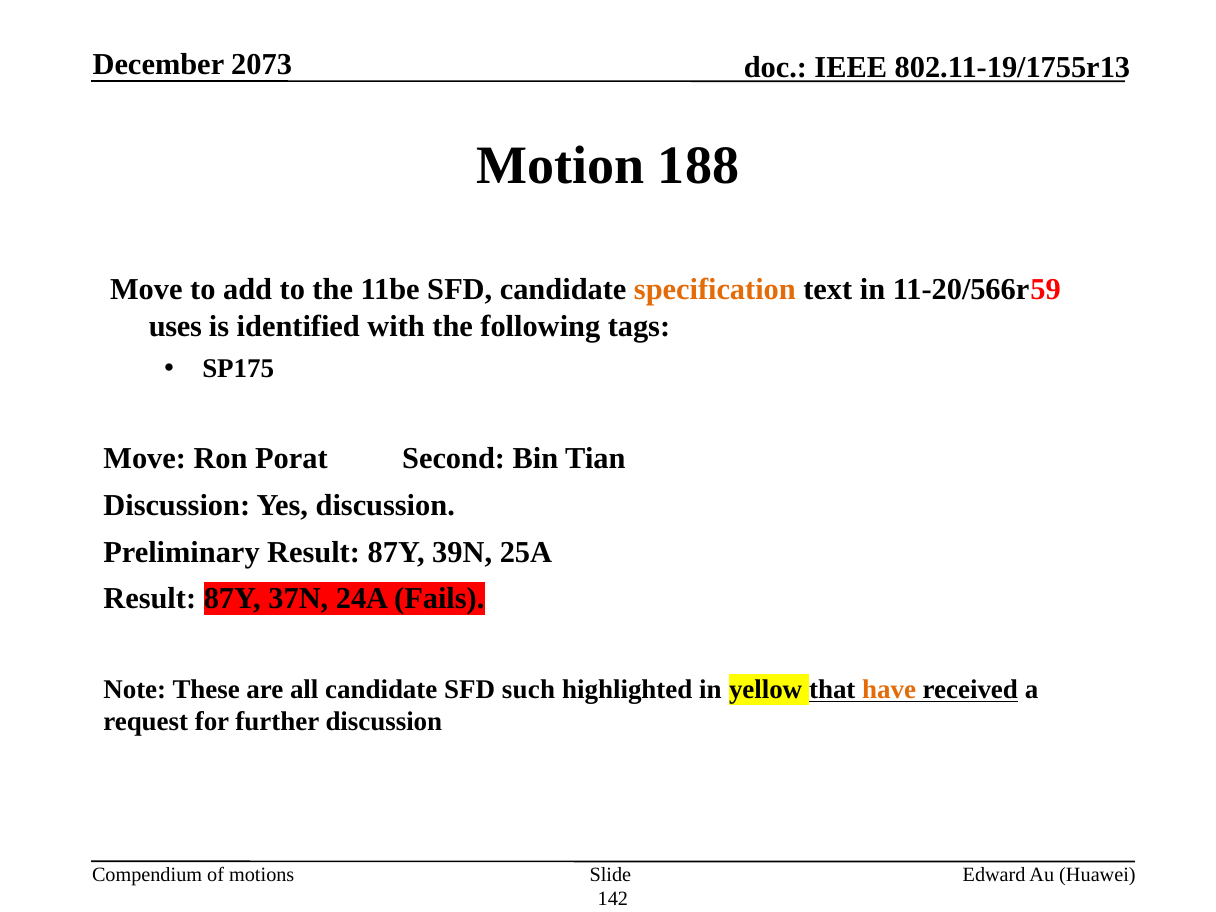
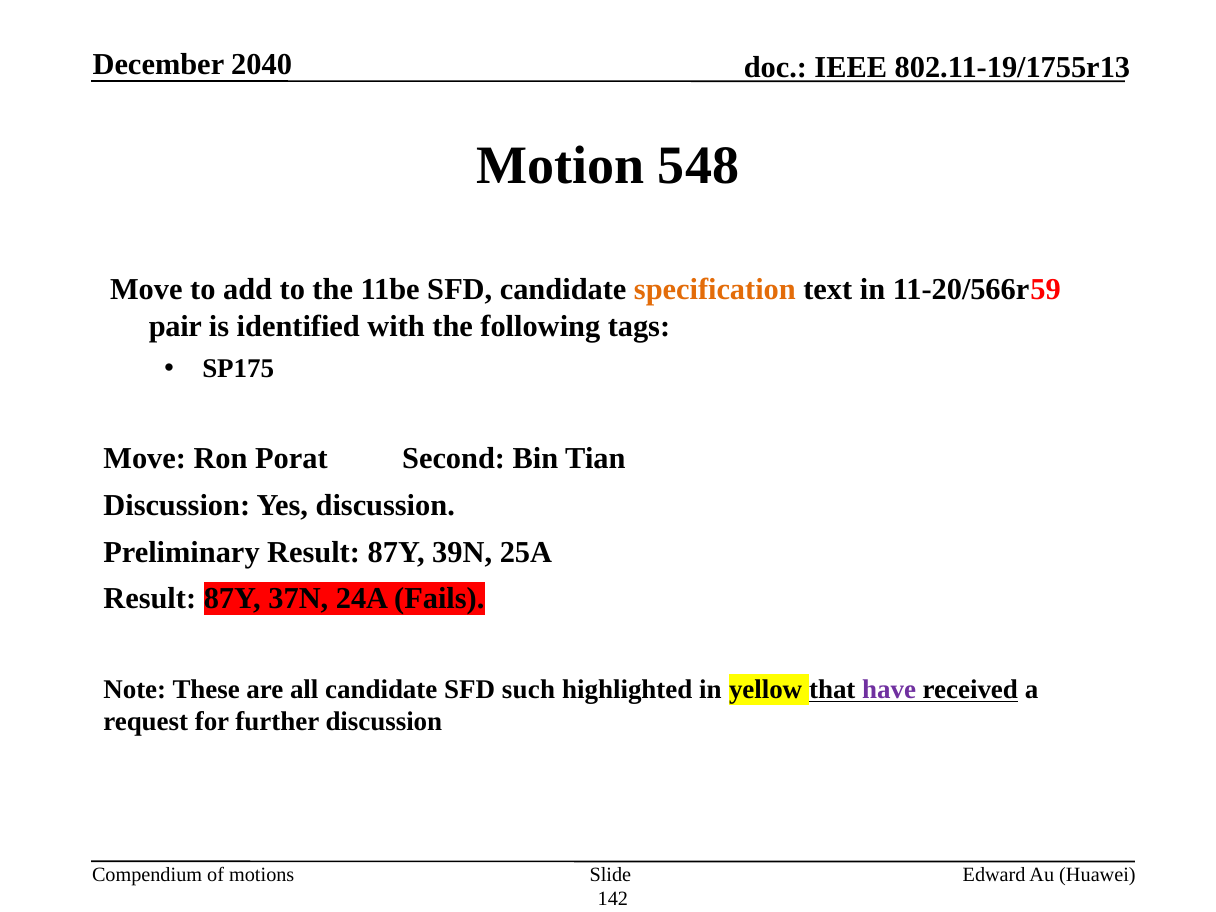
2073: 2073 -> 2040 (262, 64)
188: 188 -> 548 (699, 166)
uses: uses -> pair (175, 326)
have colour: orange -> purple (889, 690)
